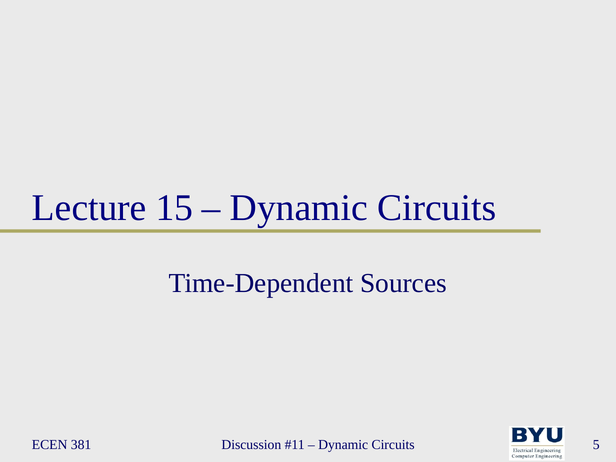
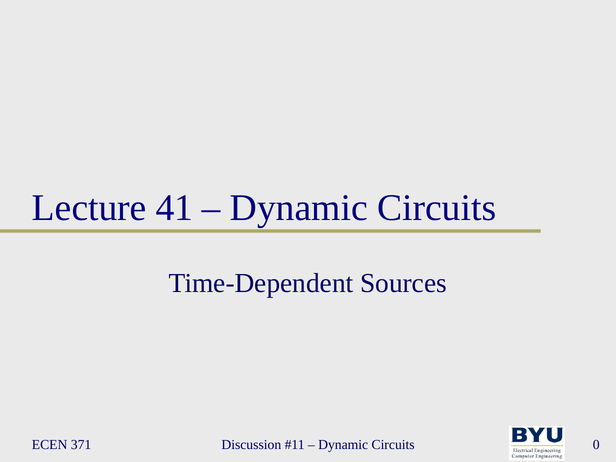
15: 15 -> 41 (174, 208)
381: 381 -> 371 (81, 445)
5: 5 -> 0 (596, 445)
